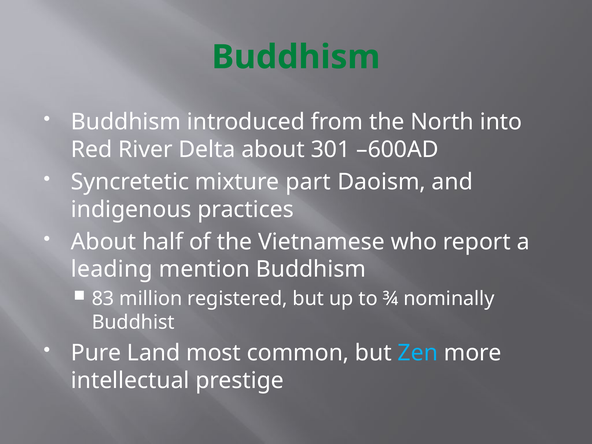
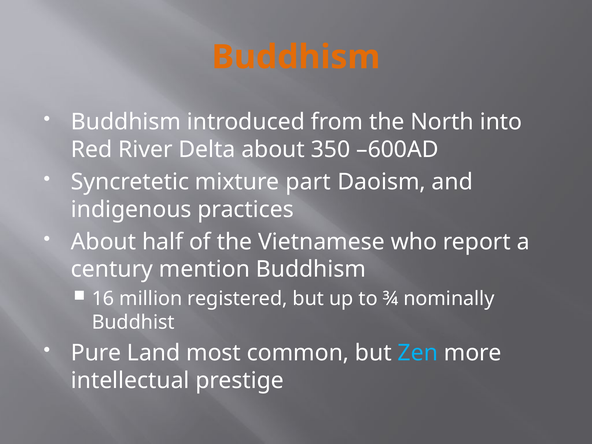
Buddhism colour: green -> orange (296, 57)
301: 301 -> 350 (331, 150)
leading: leading -> century (112, 269)
83: 83 -> 16 (103, 299)
